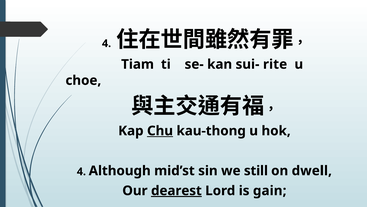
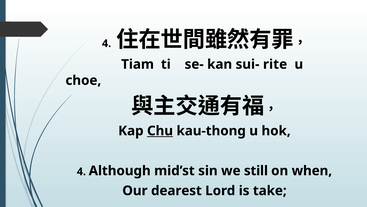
dwell: dwell -> when (312, 170)
dearest underline: present -> none (176, 190)
gain: gain -> take (270, 190)
